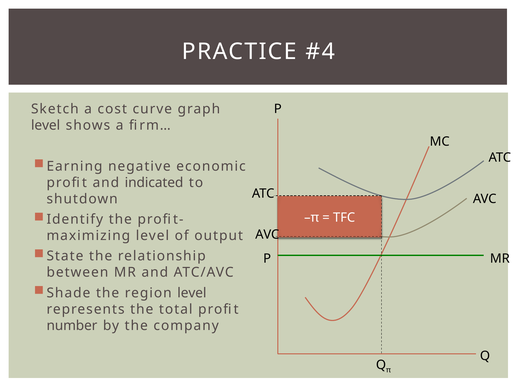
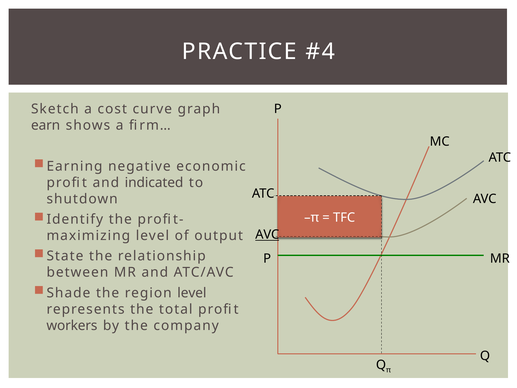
level: level -> earn (46, 125)
AVC underline: none -> present (267, 235)
number: number -> workers (72, 325)
